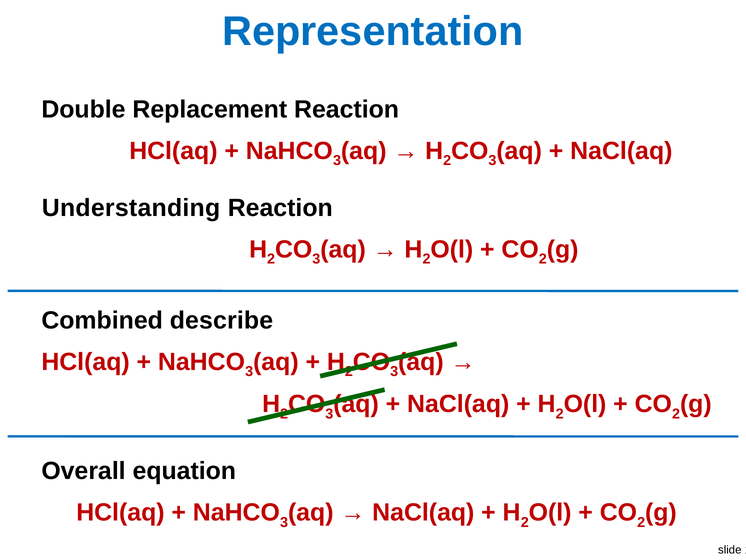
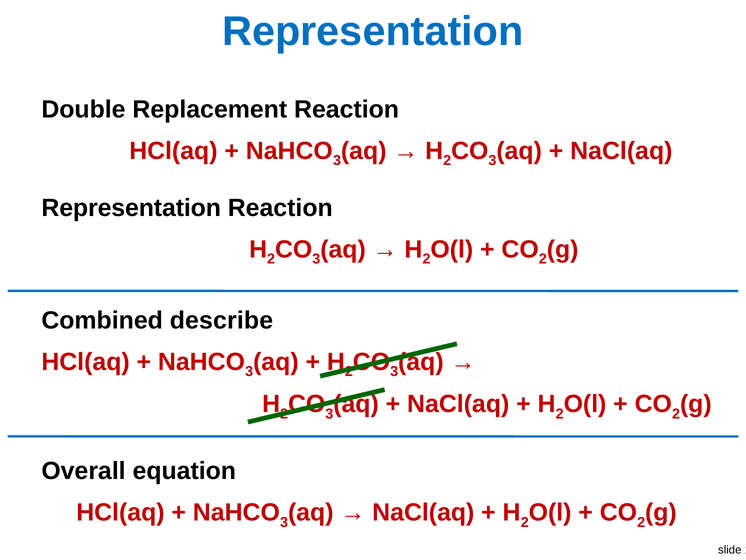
Understanding: Understanding -> Representation (131, 208)
